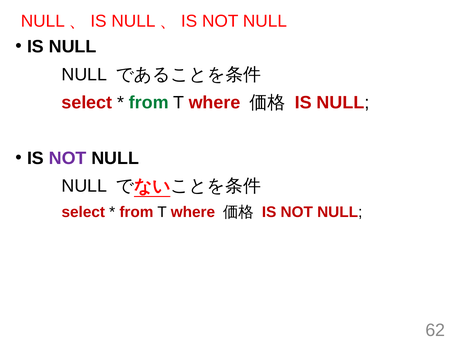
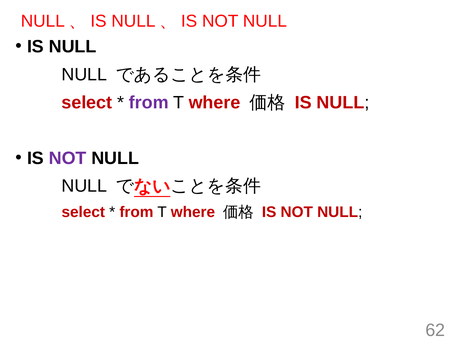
from colour: green -> purple (149, 102)
